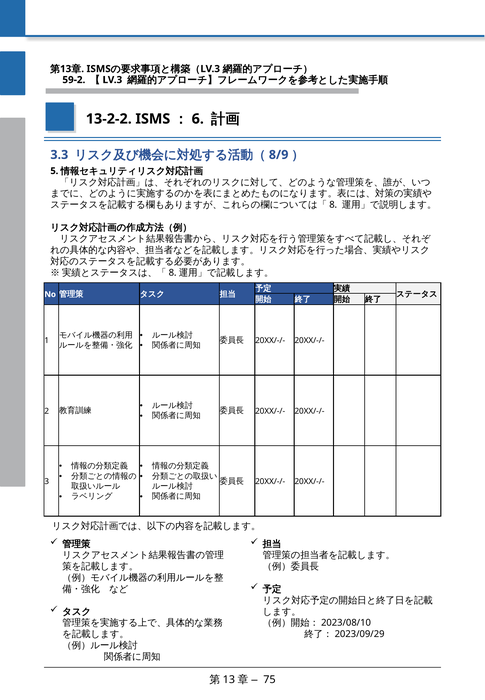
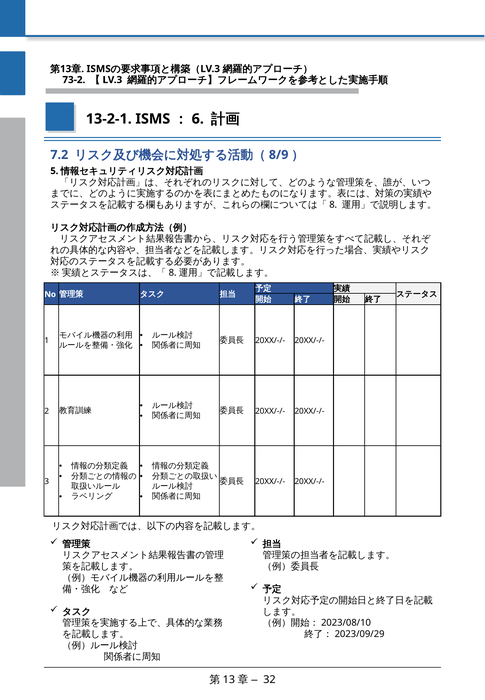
59-2: 59-2 -> 73-2 (74, 80)
13-2-2: 13-2-2 -> 13-2-1 (109, 119)
3.3: 3.3 -> 7.2 (59, 155)
75: 75 -> 32 (269, 680)
